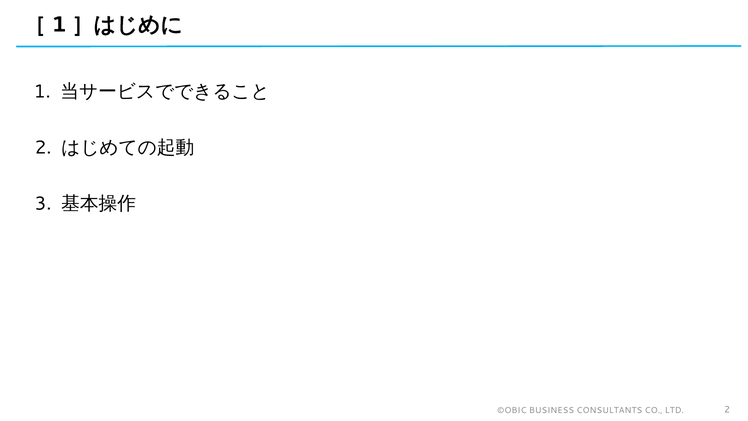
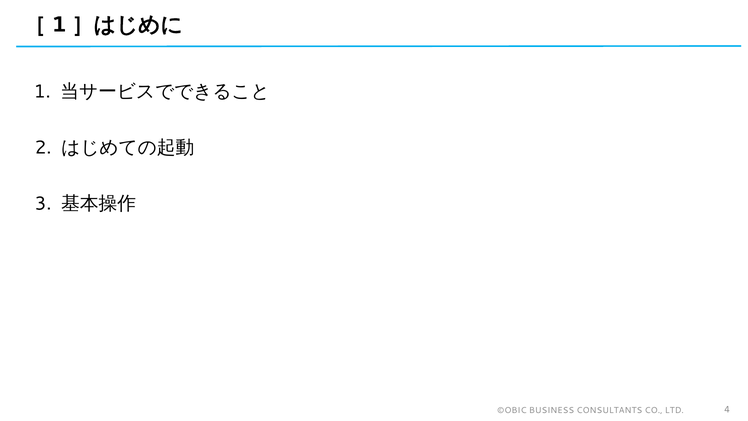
LTD 2: 2 -> 4 (727, 409)
